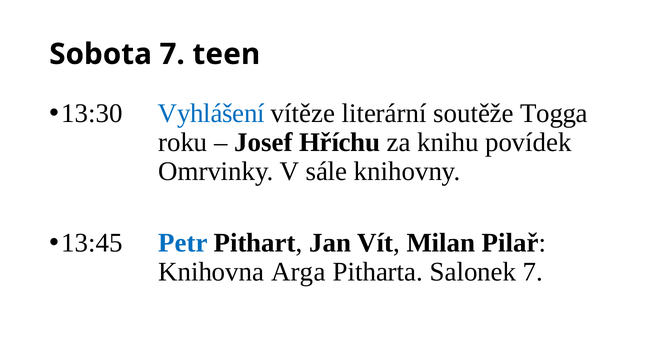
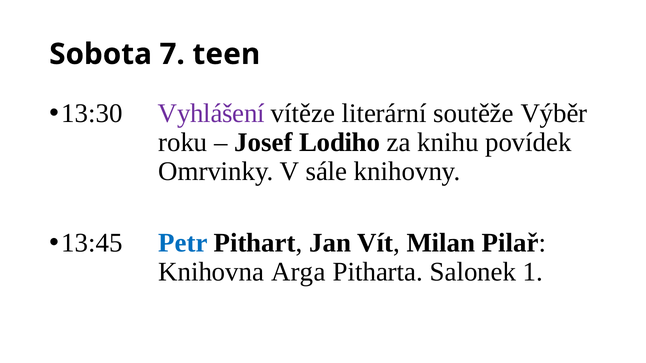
Vyhlášení colour: blue -> purple (211, 114)
Togga: Togga -> Výběr (554, 114)
Hříchu: Hříchu -> Lodiho (340, 143)
Salonek 7: 7 -> 1 (533, 272)
